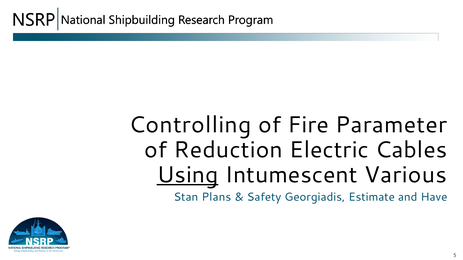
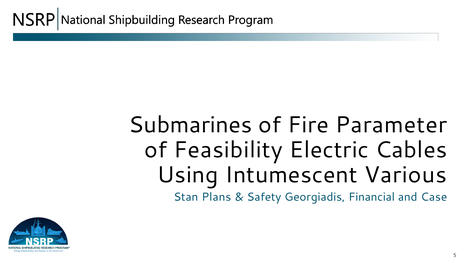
Controlling: Controlling -> Submarines (190, 125)
Reduction: Reduction -> Feasibility (228, 150)
Using underline: present -> none (188, 175)
Estimate: Estimate -> Financial (372, 197)
Have: Have -> Case (434, 197)
